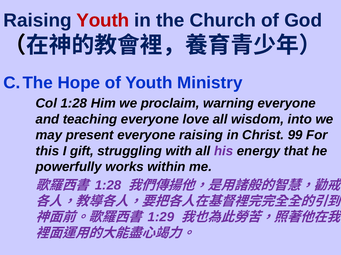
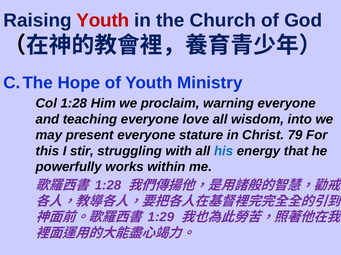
everyone raising: raising -> stature (201, 135)
99: 99 -> 79 (295, 135)
gift: gift -> stir (82, 151)
his colour: purple -> blue (224, 151)
